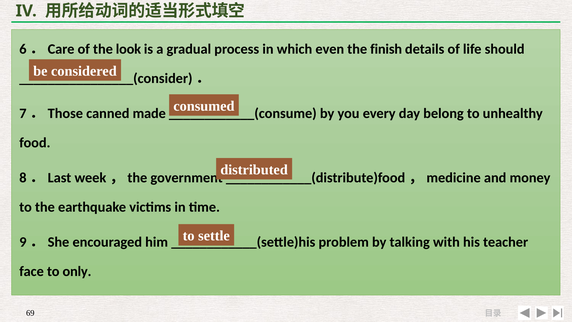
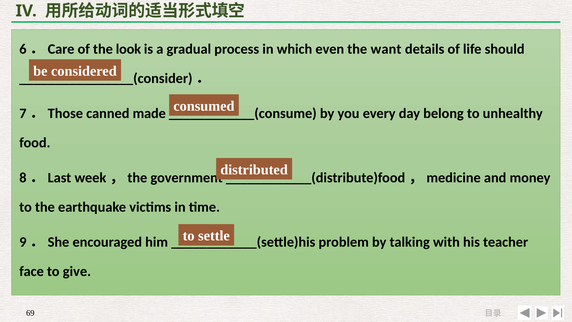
finish: finish -> want (386, 49)
only: only -> give (77, 271)
